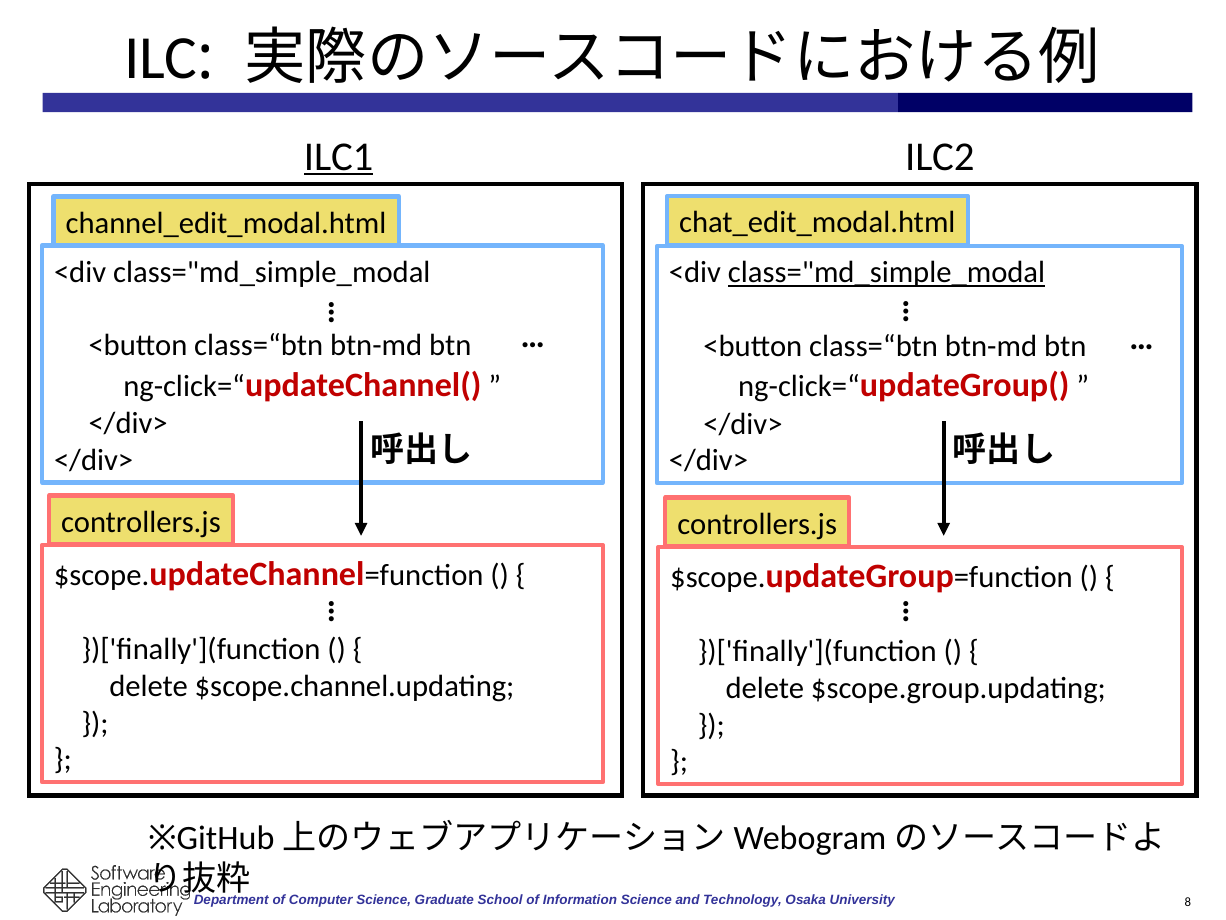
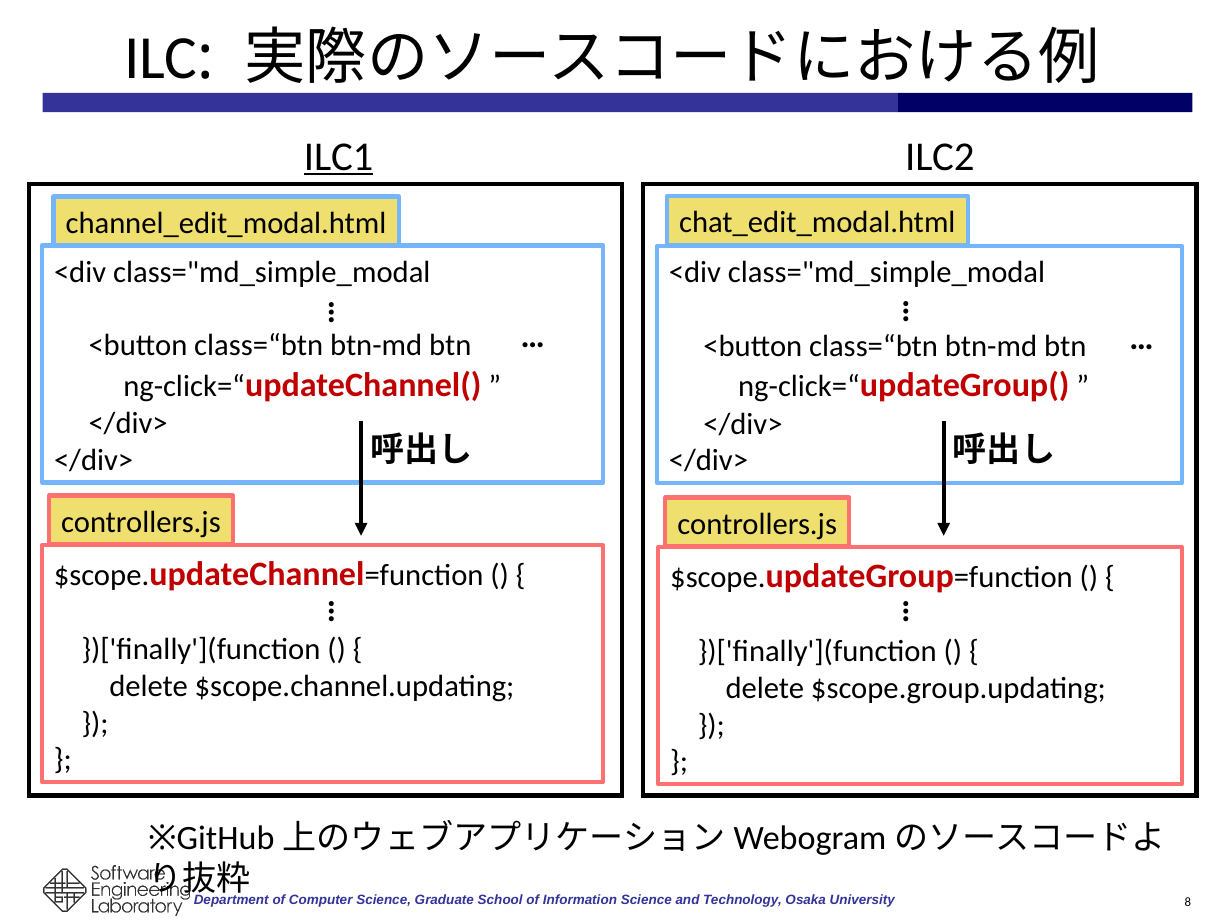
class="md_simple_modal underline: present -> none (887, 273)
